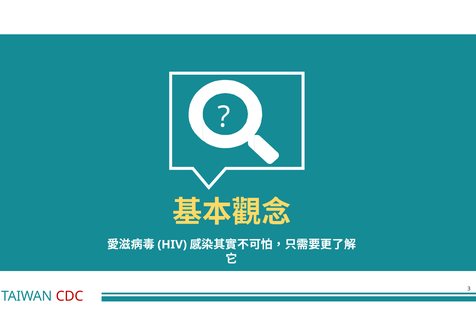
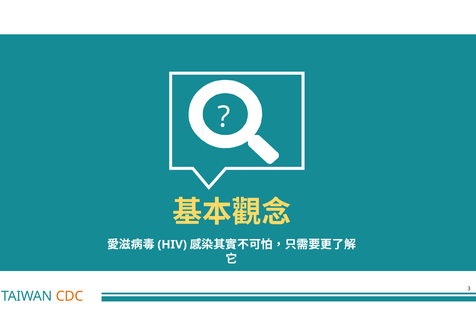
CDC colour: red -> orange (70, 297)
